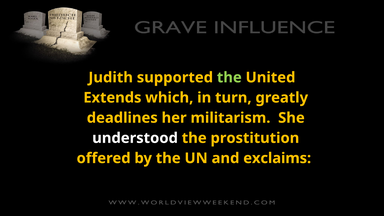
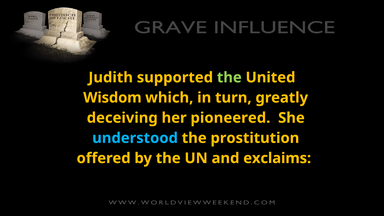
Extends: Extends -> Wisdom (112, 98)
deadlines: deadlines -> deceiving (122, 118)
militarism: militarism -> pioneered (230, 118)
understood colour: white -> light blue (135, 138)
